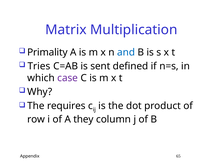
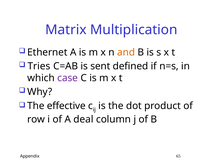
Primality: Primality -> Ethernet (47, 52)
and colour: blue -> orange (126, 52)
requires: requires -> effective (66, 106)
they: they -> deal (83, 119)
